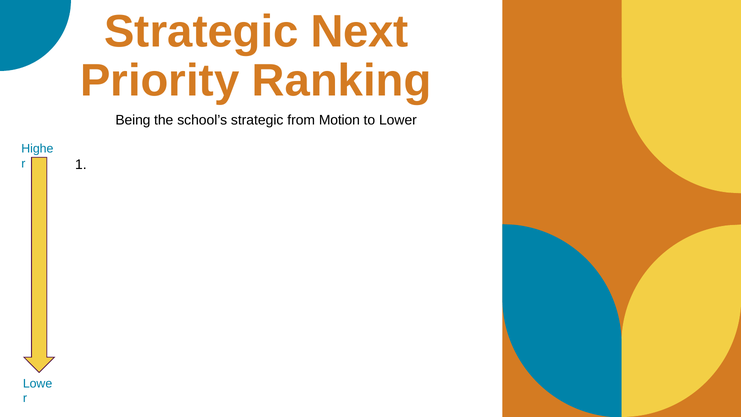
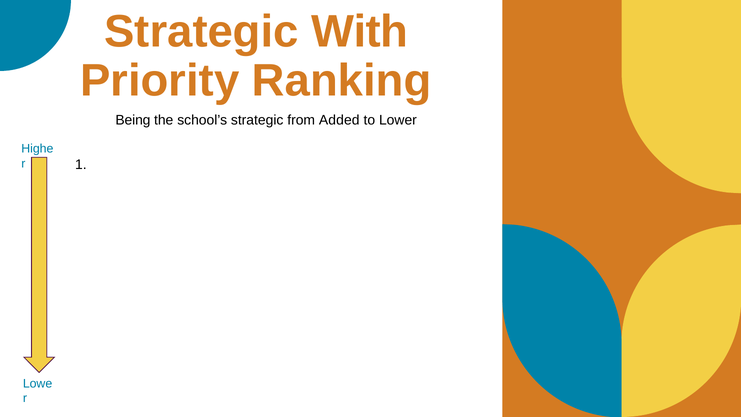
Next: Next -> With (360, 32)
Motion: Motion -> Added (339, 120)
